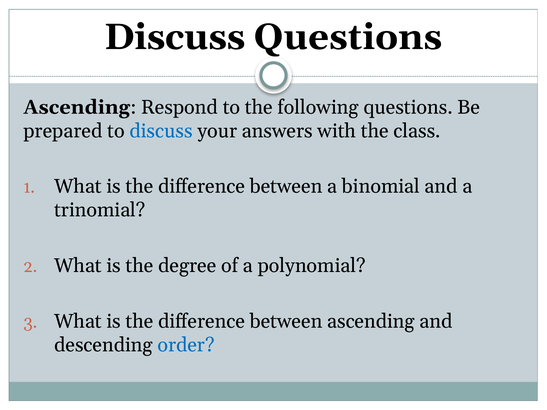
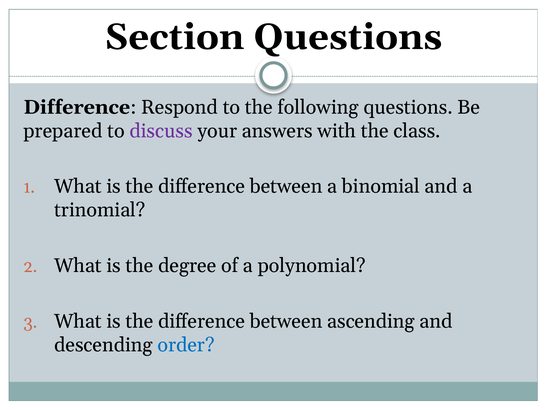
Discuss: Discuss -> Section (174, 37)
Ascending: Ascending -> Difference (77, 107)
discuss colour: blue -> purple (161, 131)
